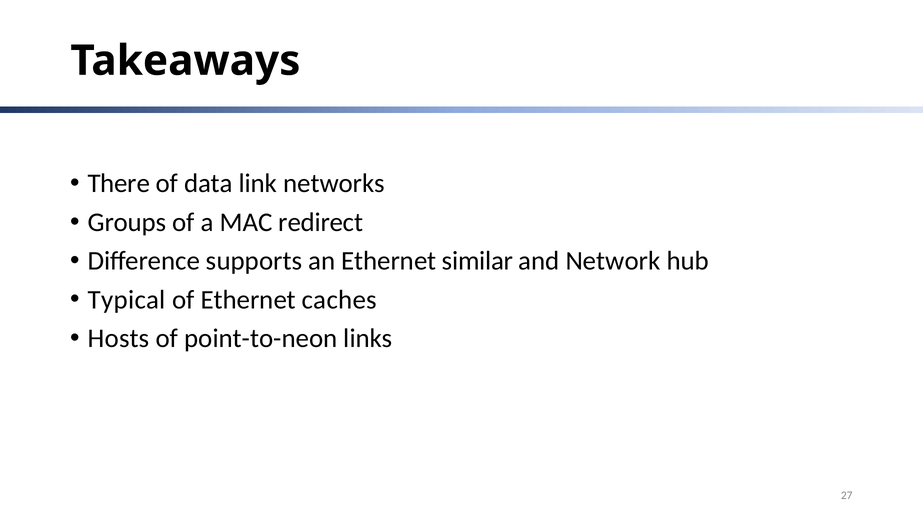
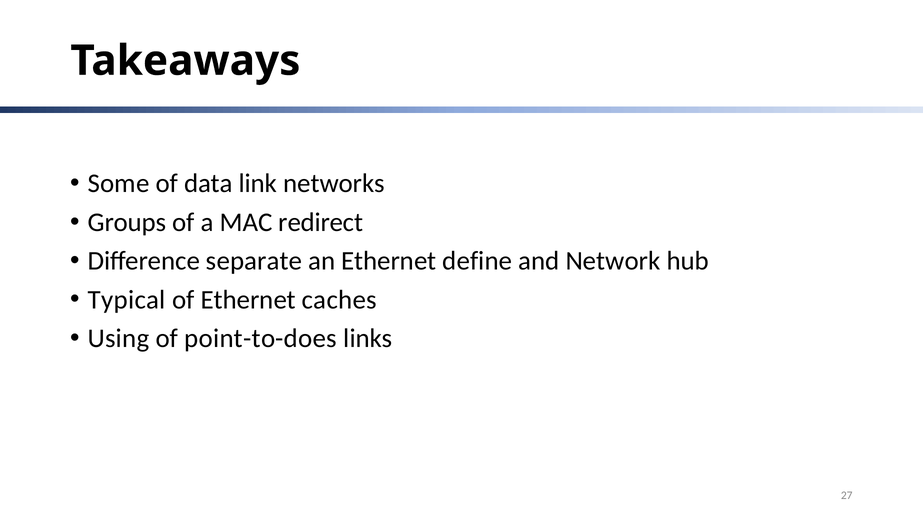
There: There -> Some (119, 184)
supports: supports -> separate (254, 261)
similar: similar -> define (477, 261)
Hosts: Hosts -> Using (119, 338)
point-to-neon: point-to-neon -> point-to-does (261, 338)
